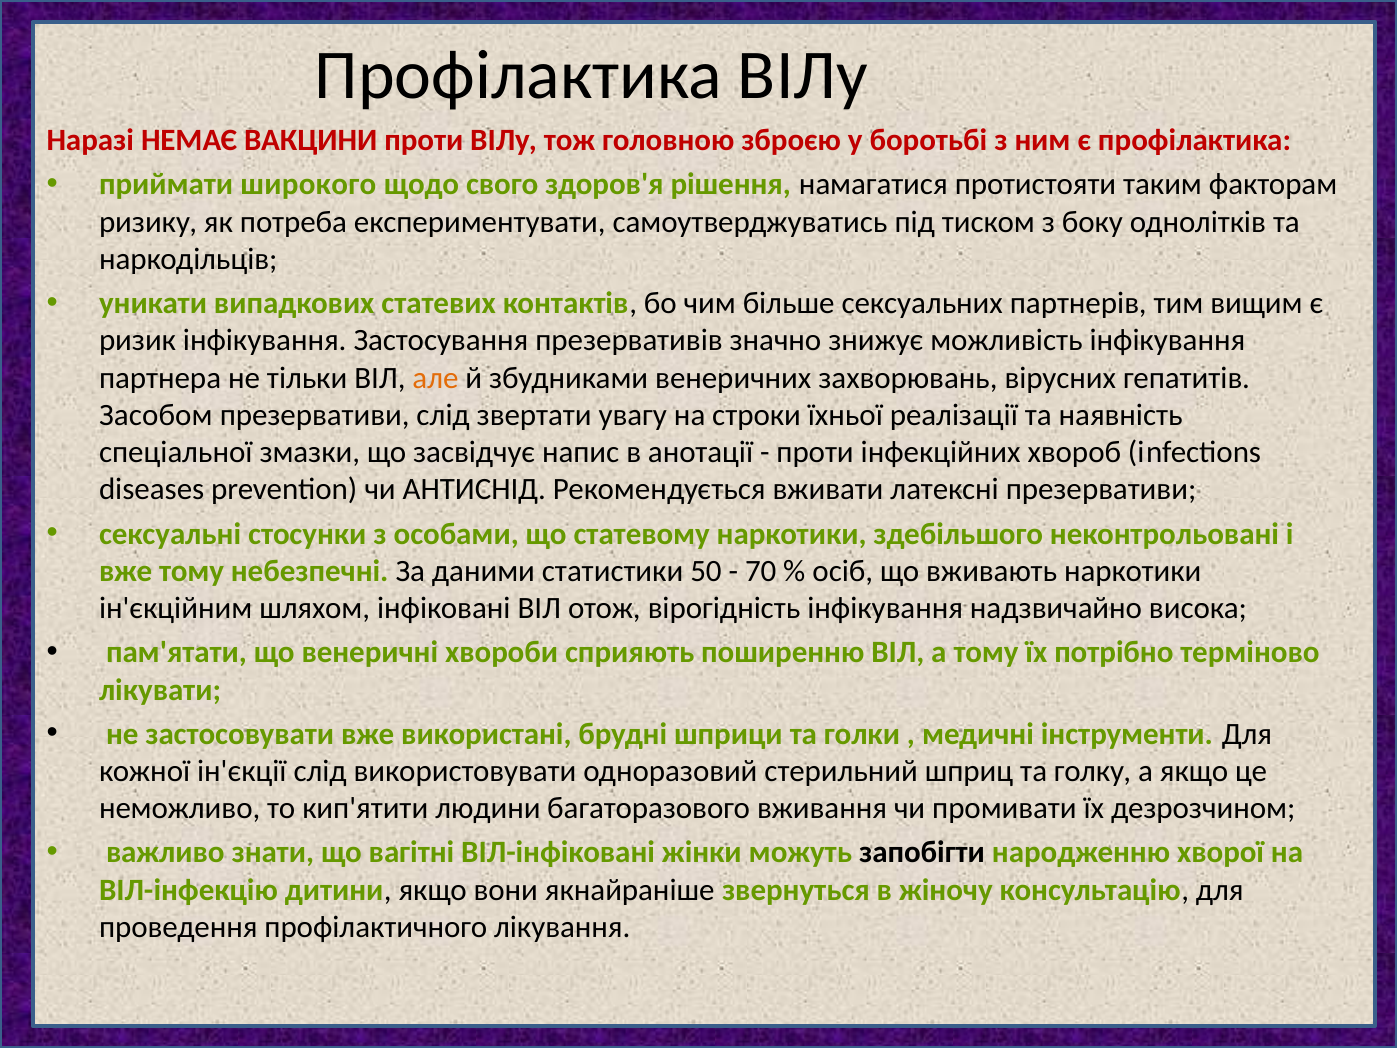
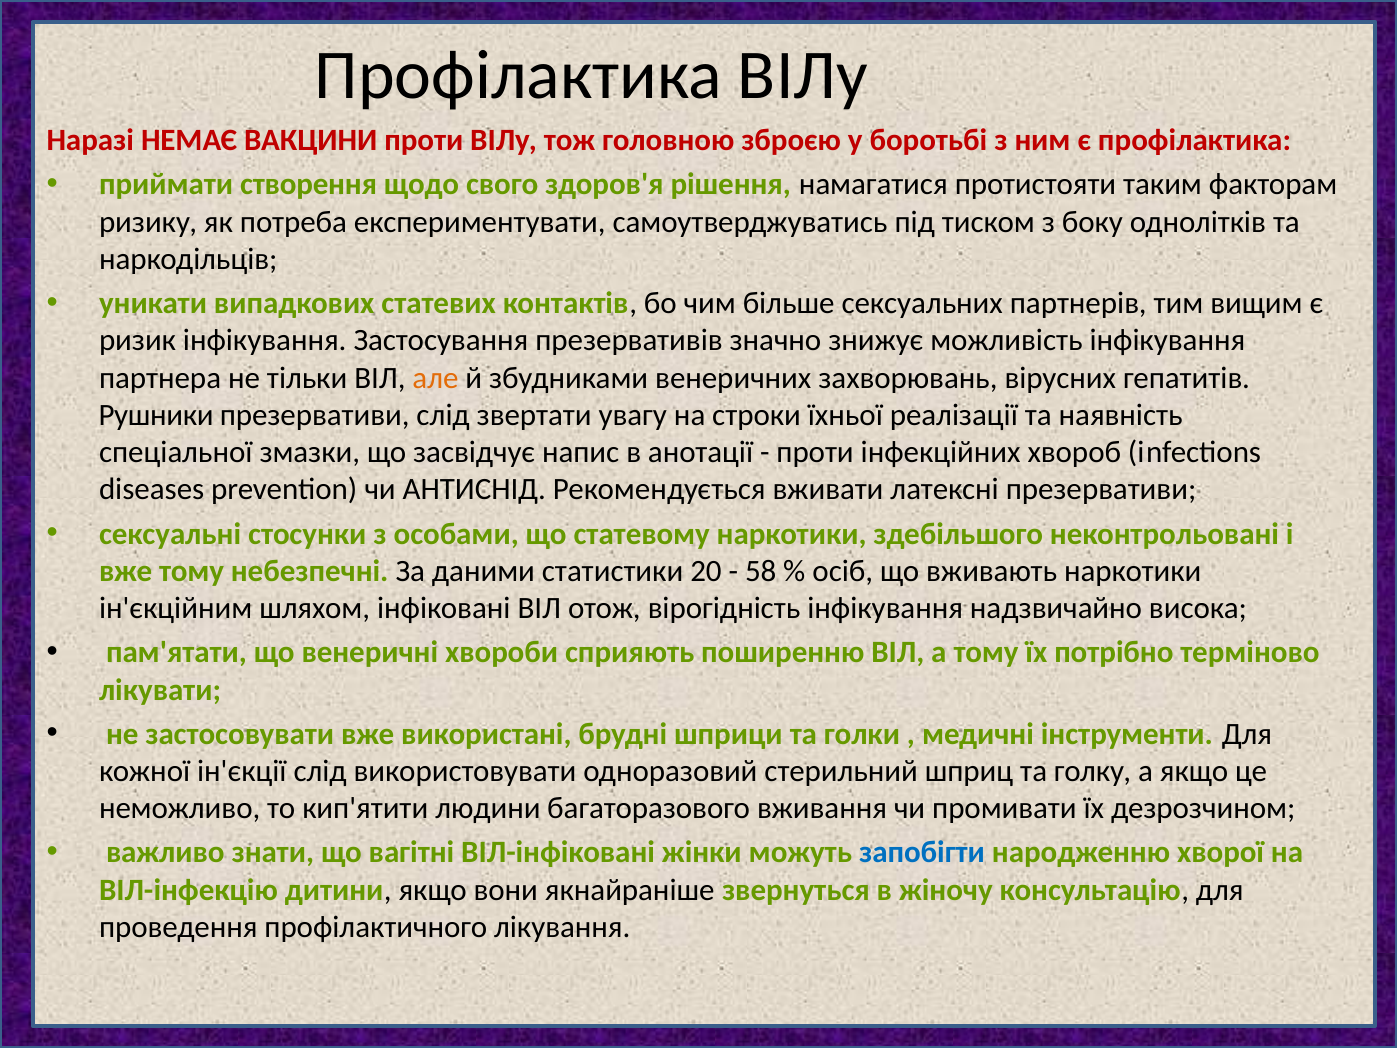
широкого: широкого -> створення (309, 185)
Засобом: Засобом -> Рушники (156, 415)
50: 50 -> 20 (706, 571)
70: 70 -> 58 (761, 571)
запобігти colour: black -> blue (922, 853)
